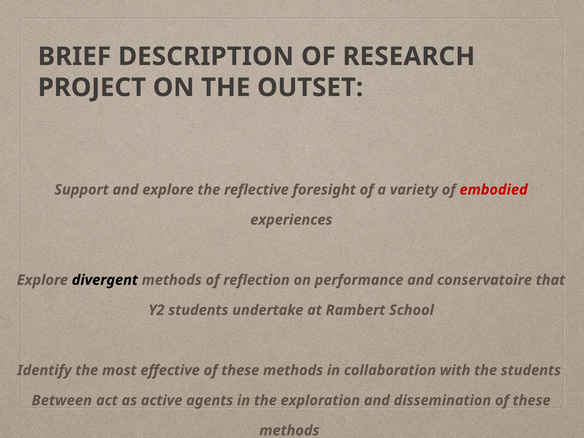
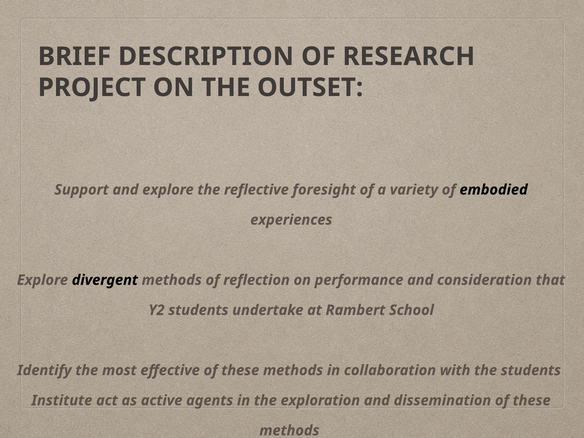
embodied colour: red -> black (494, 190)
conservatoire: conservatoire -> consideration (484, 280)
Between: Between -> Institute (62, 400)
